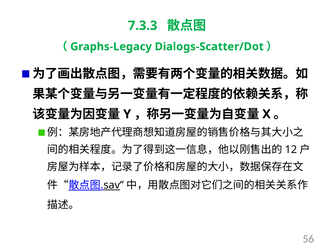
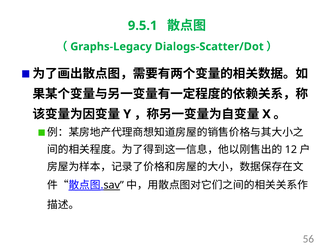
7.3.3: 7.3.3 -> 9.5.1 (143, 26)
